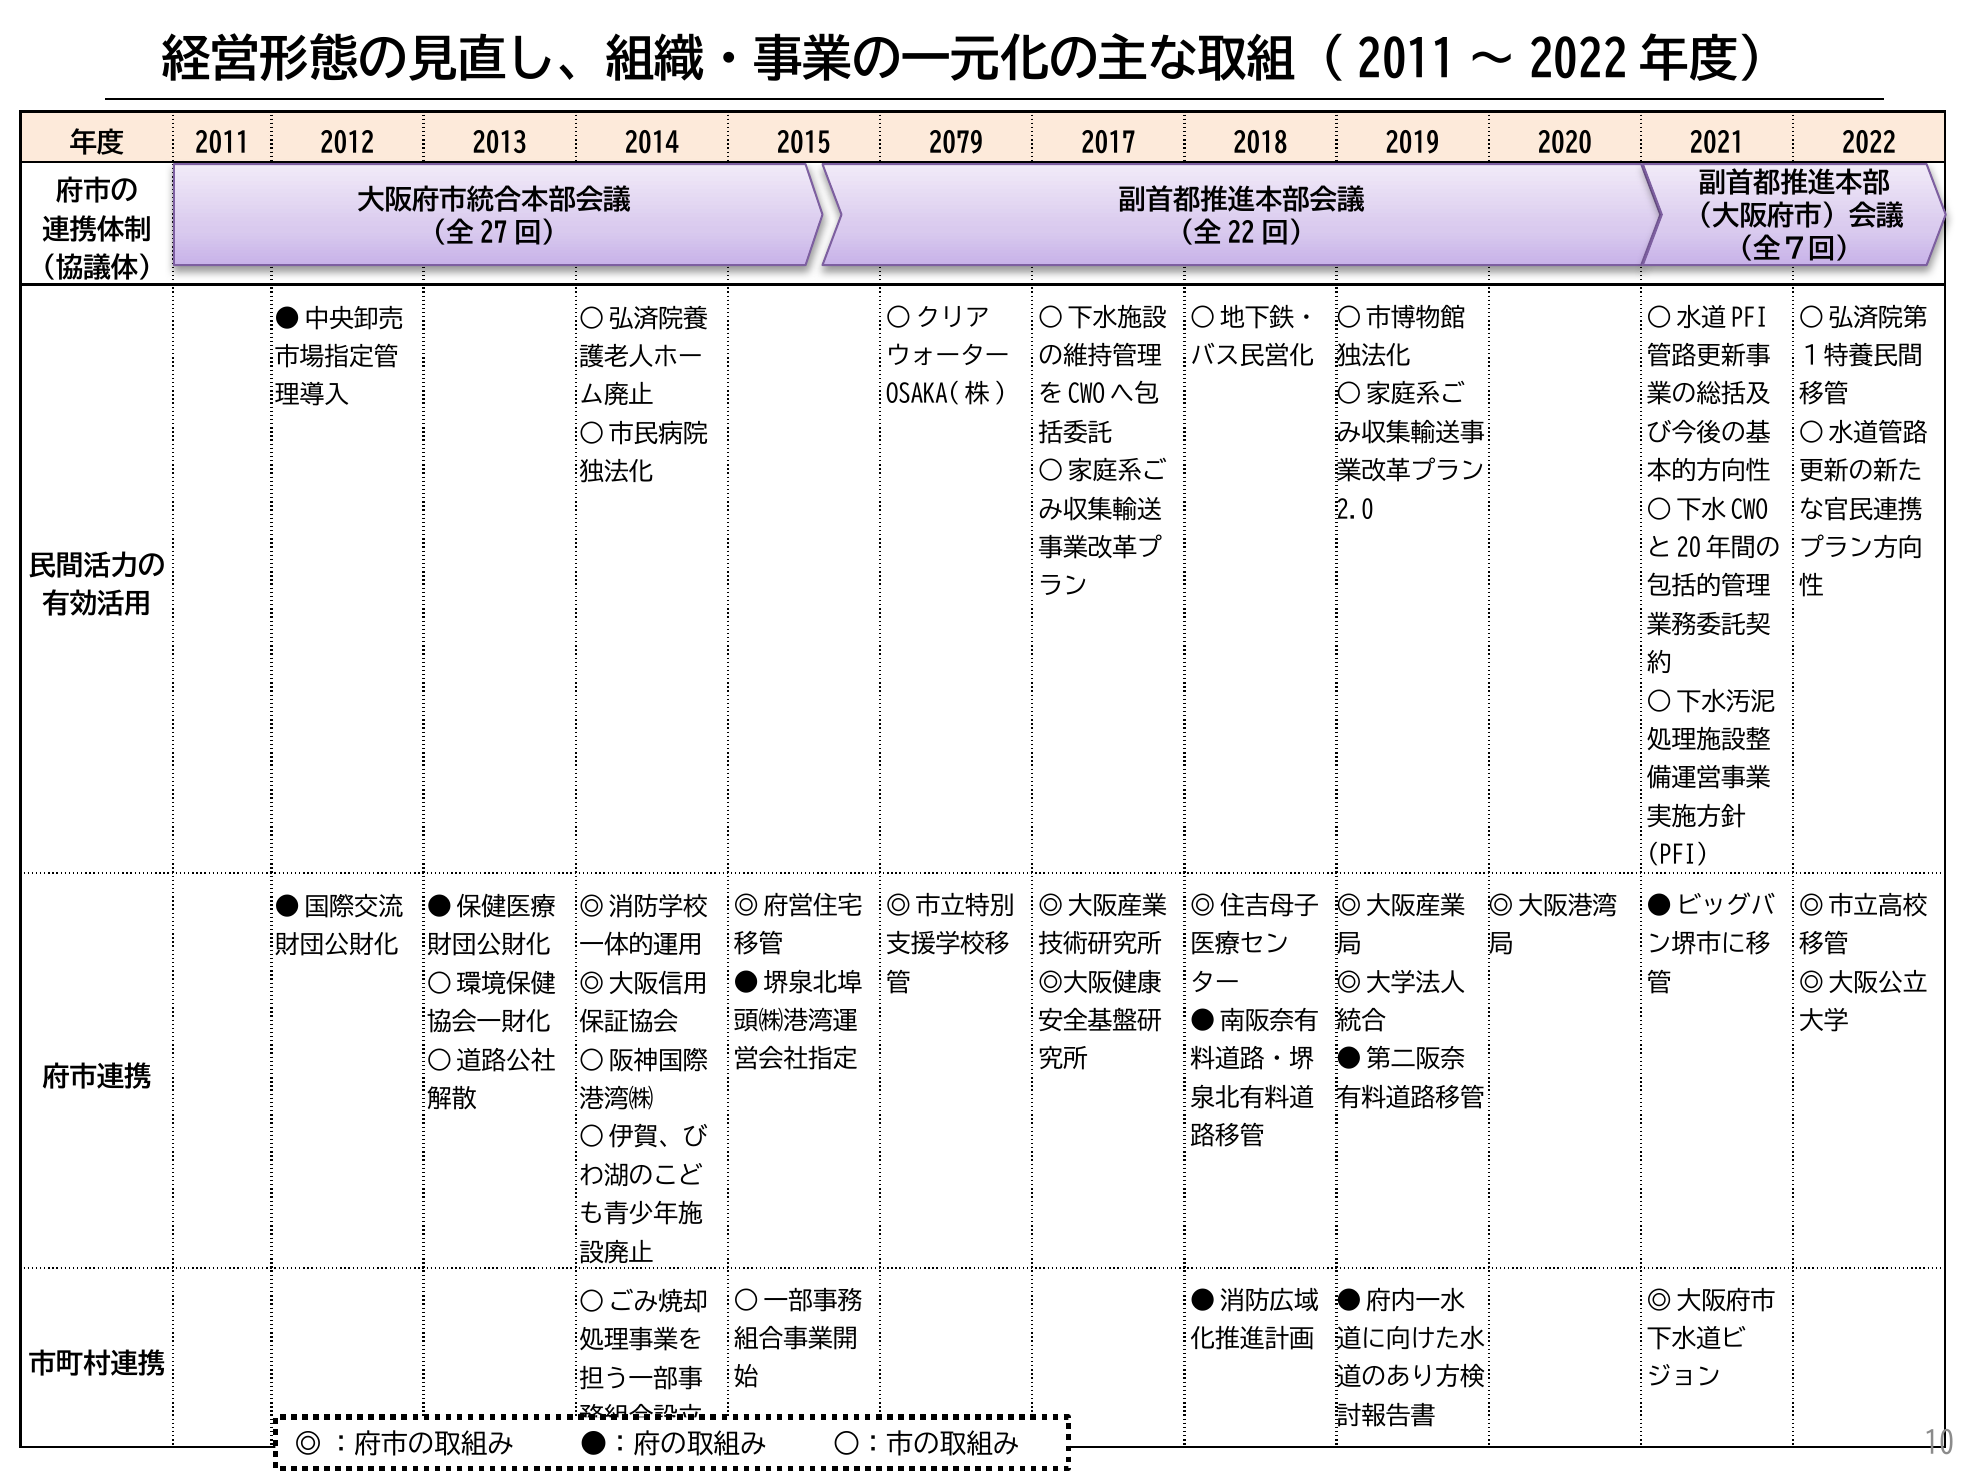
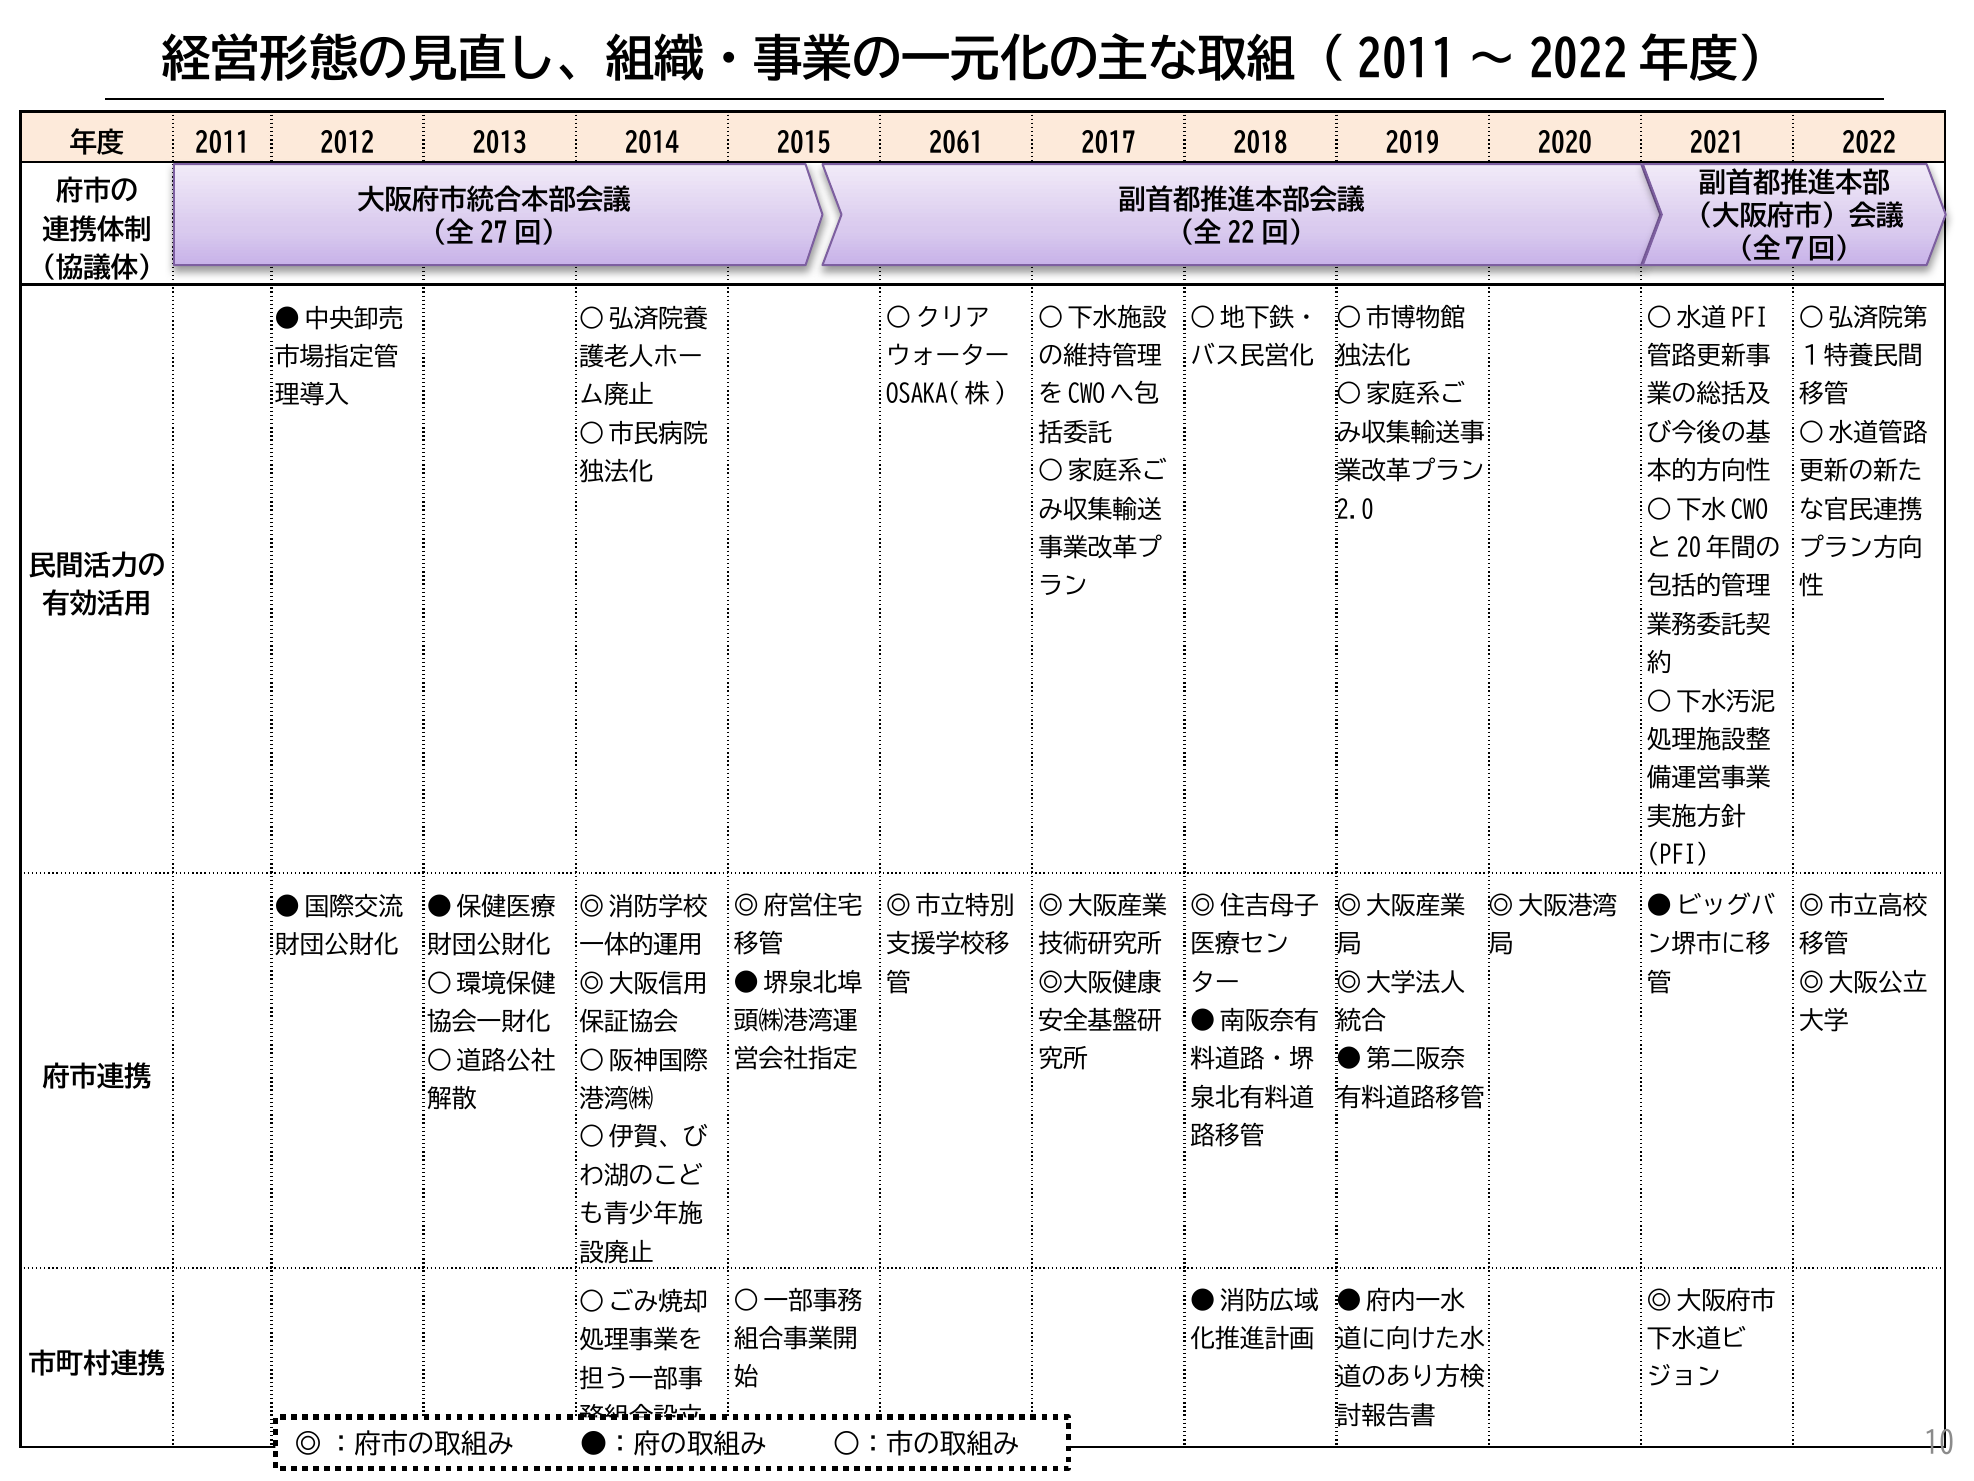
2079: 2079 -> 2061 (956, 144)
